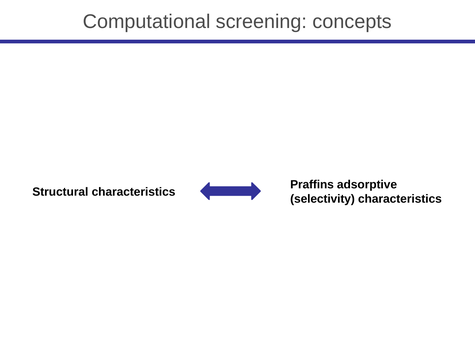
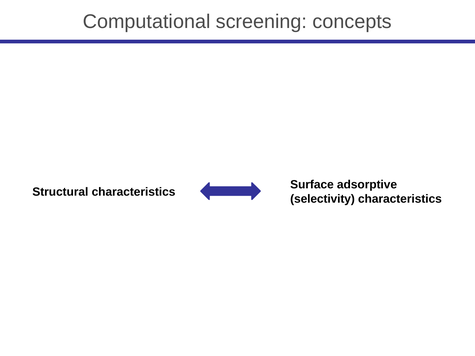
Praffins: Praffins -> Surface (312, 185)
